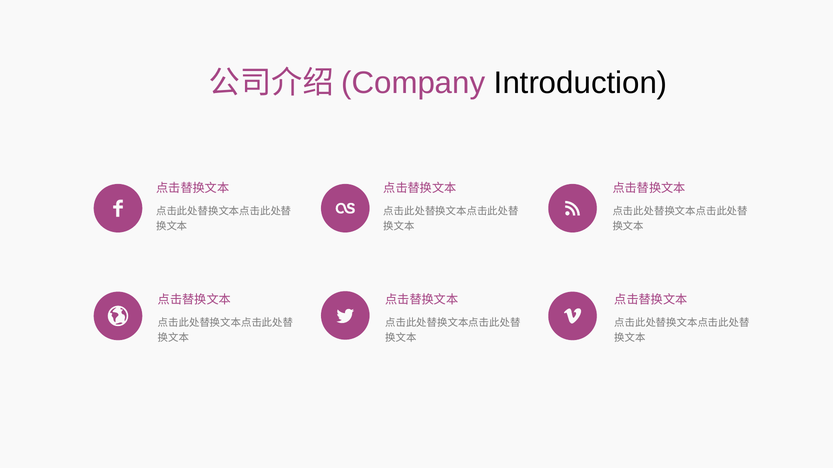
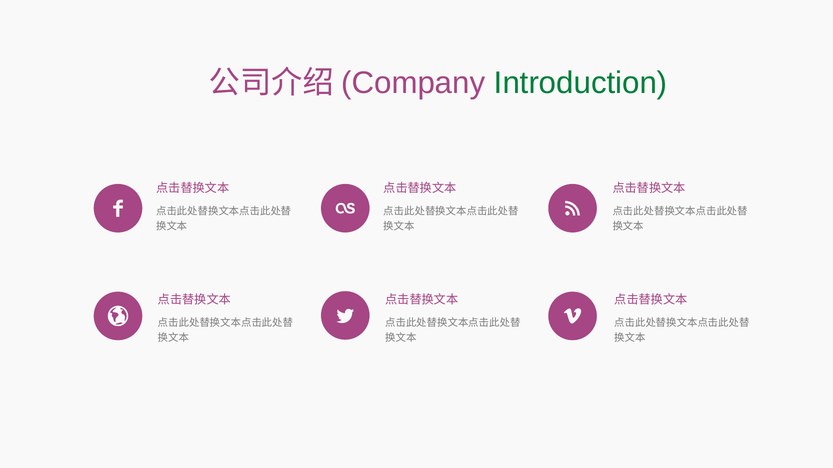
Introduction colour: black -> green (581, 83)
